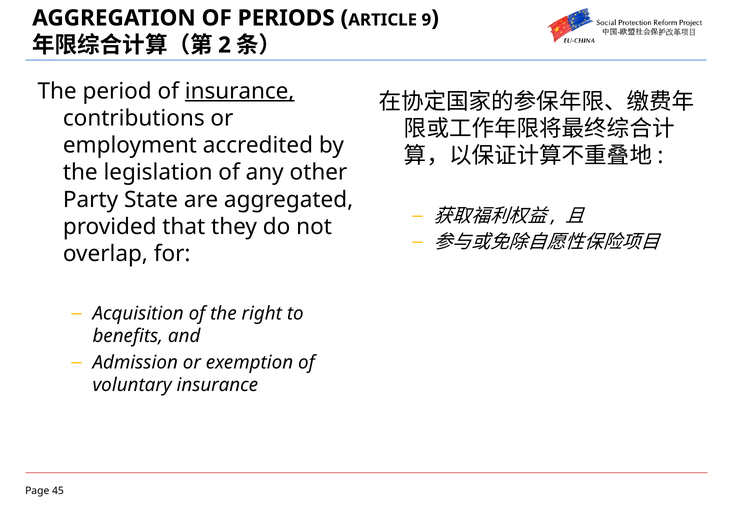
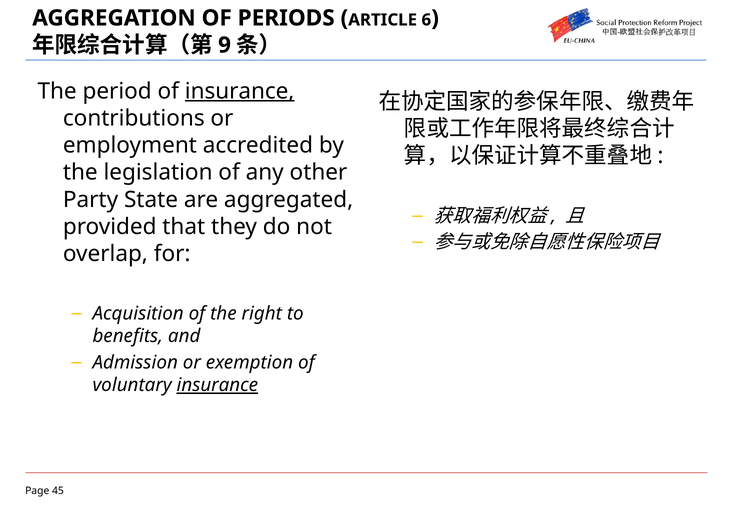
9: 9 -> 6 (426, 20)
2: 2 -> 9 (225, 45)
insurance underline: none -> present (217, 385)
